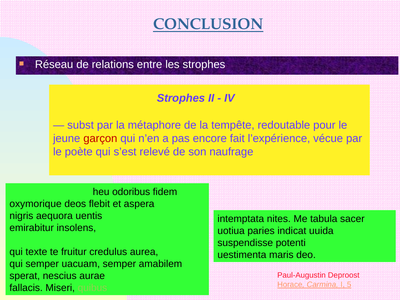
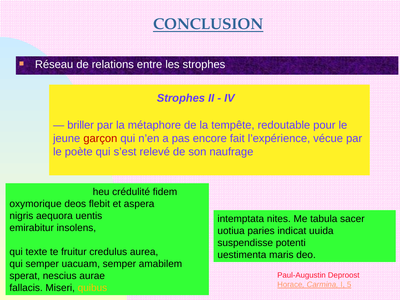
subst: subst -> briller (81, 125)
odoribus: odoribus -> crédulité (131, 192)
quibus colour: light green -> yellow (92, 288)
